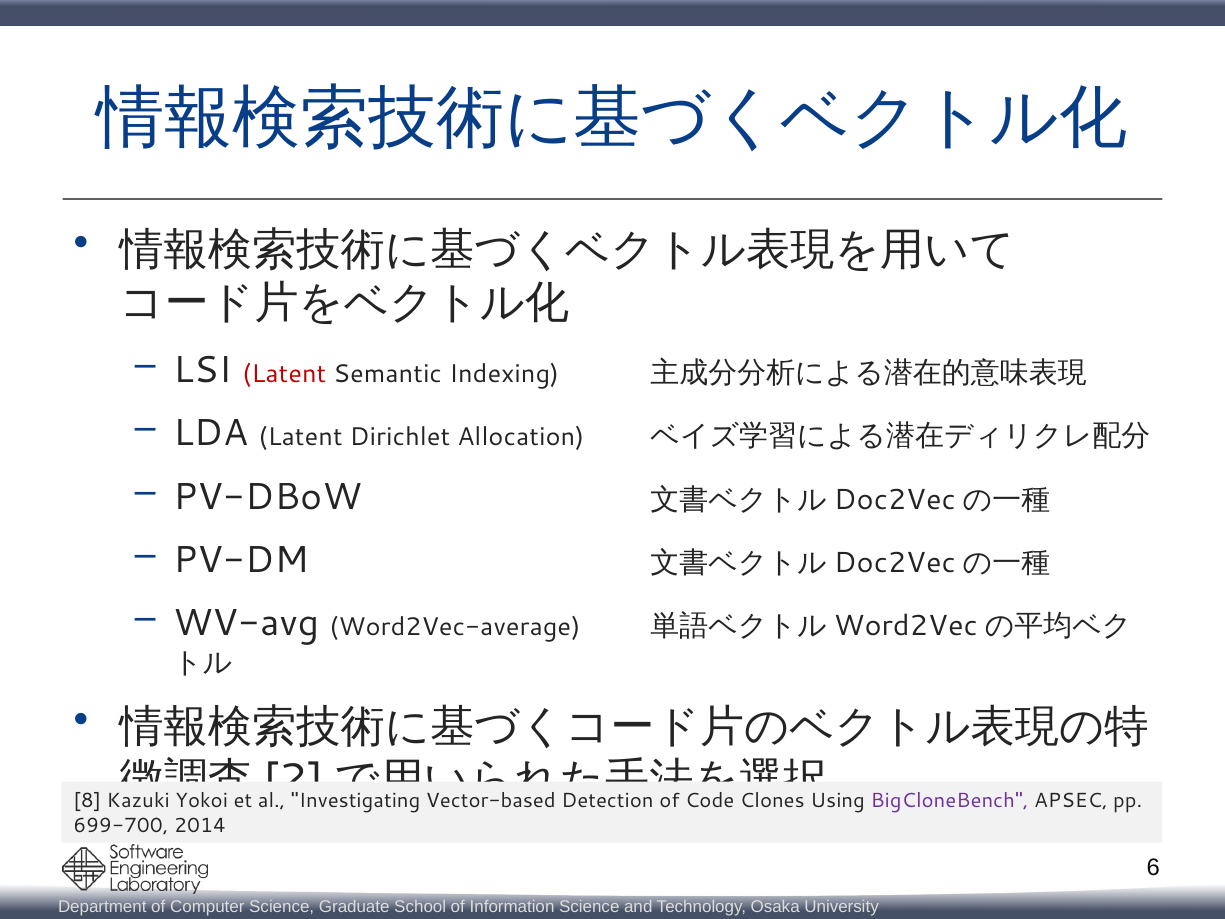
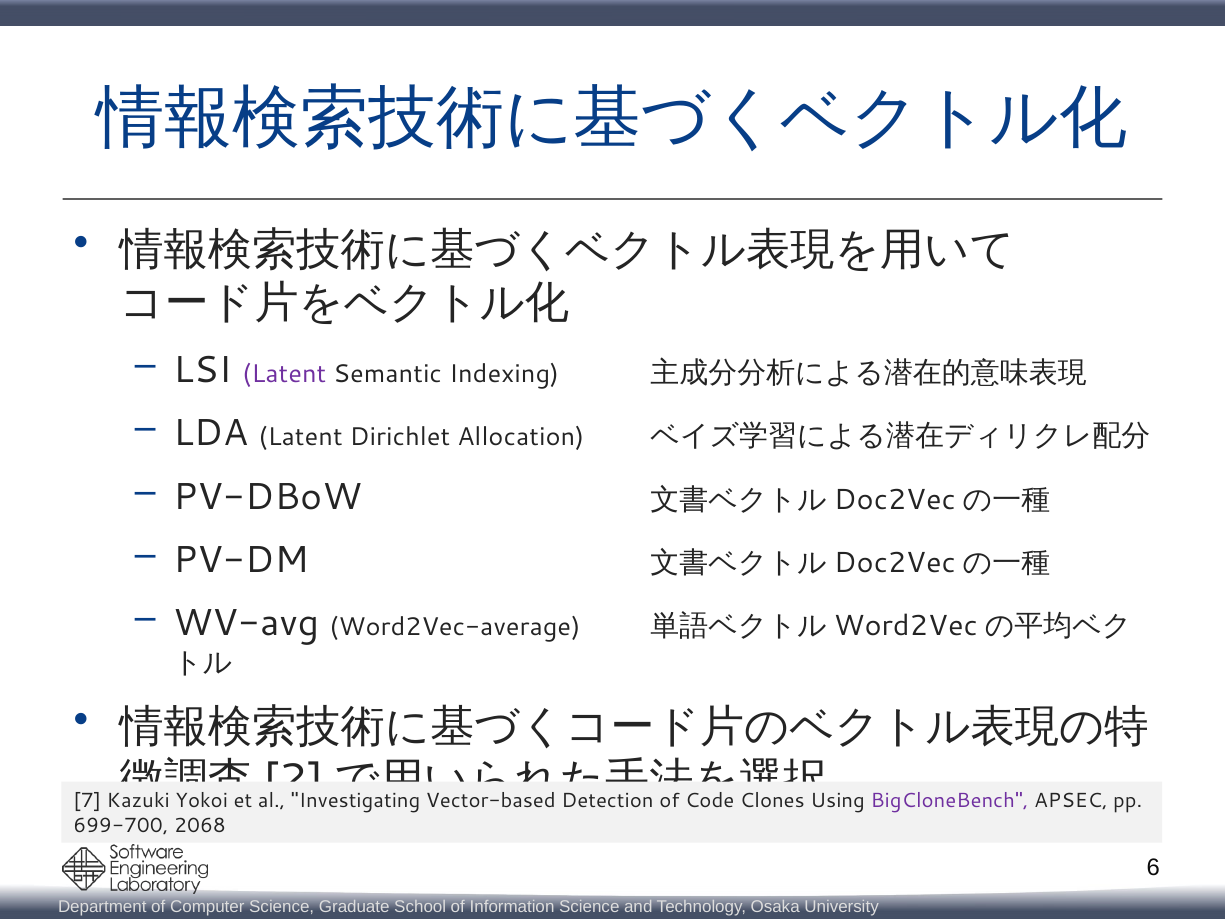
Latent colour: red -> purple (284, 374)
8: 8 -> 7 (87, 801)
2014: 2014 -> 2068 (200, 825)
